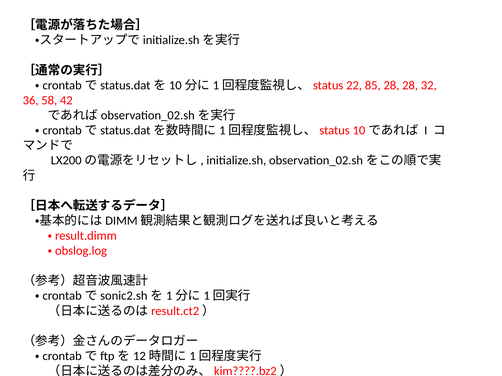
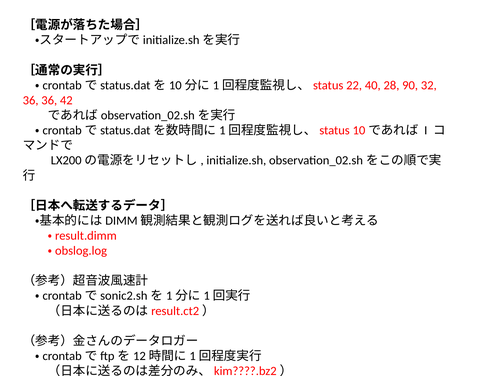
85: 85 -> 40 (373, 85)
28 28: 28 -> 90 (410, 85)
36 58: 58 -> 36 (49, 100)
